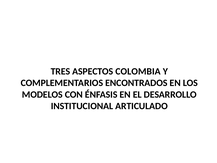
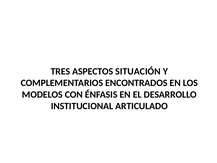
COLOMBIA: COLOMBIA -> SITUACIÓN (138, 71)
